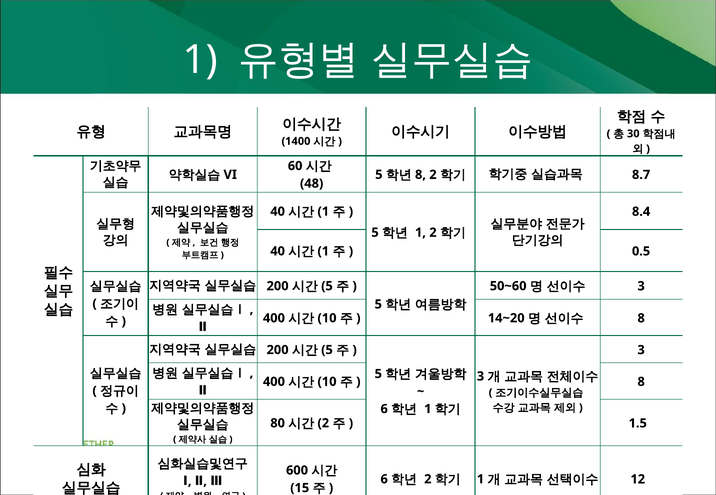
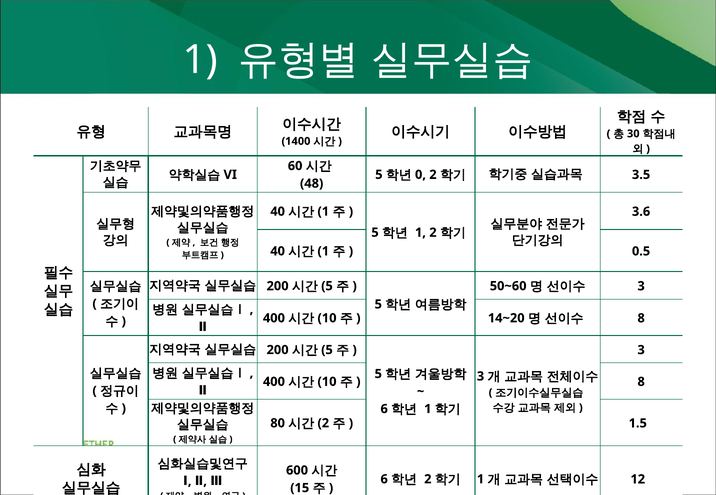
8: 8 -> 0 (420, 175)
8.7: 8.7 -> 3.5 (641, 175)
8.4: 8.4 -> 3.6 (641, 212)
